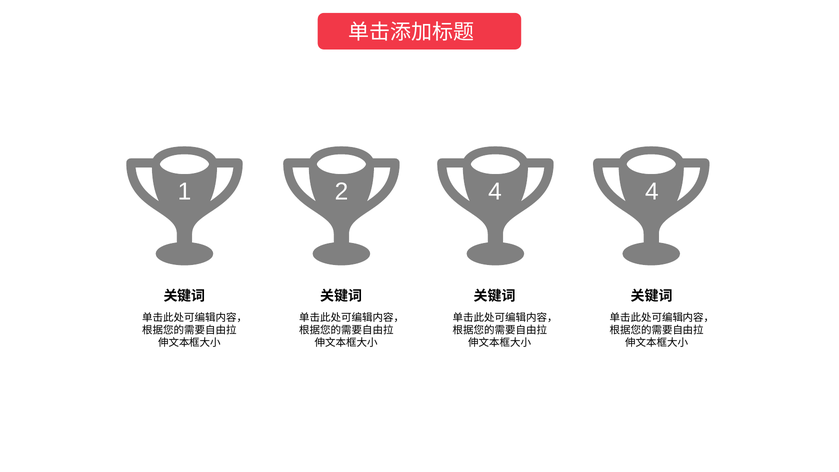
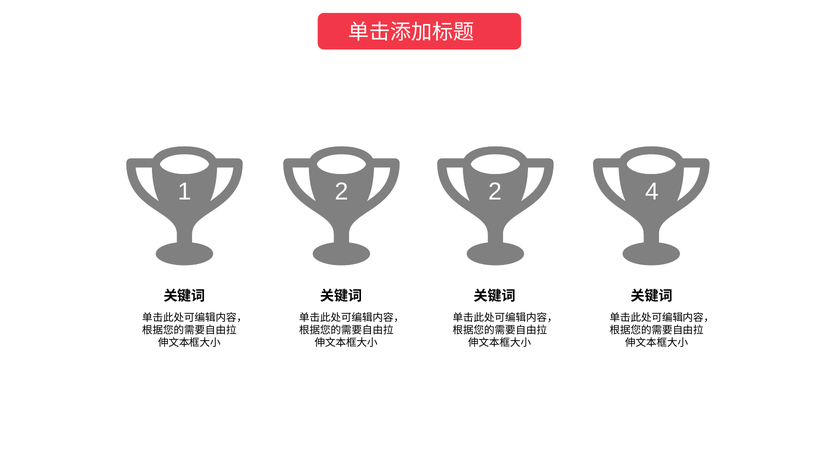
2 4: 4 -> 2 (495, 192)
